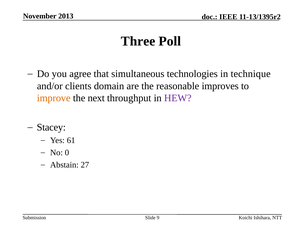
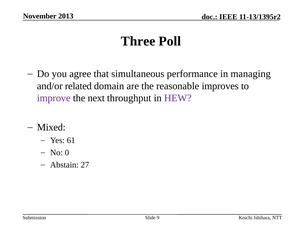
technologies: technologies -> performance (192, 74)
technique: technique -> managing (251, 74)
clients: clients -> related (78, 86)
improve colour: orange -> purple (54, 98)
Stacey: Stacey -> Mixed (51, 127)
